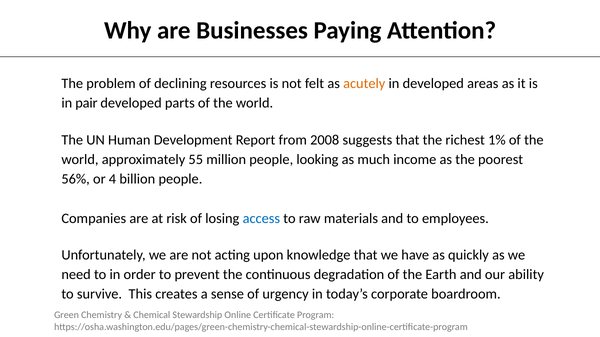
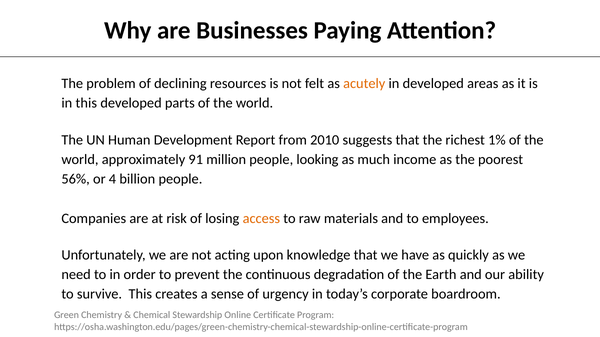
in pair: pair -> this (86, 103)
2008: 2008 -> 2010 (325, 140)
55: 55 -> 91 (196, 160)
access colour: blue -> orange (261, 219)
